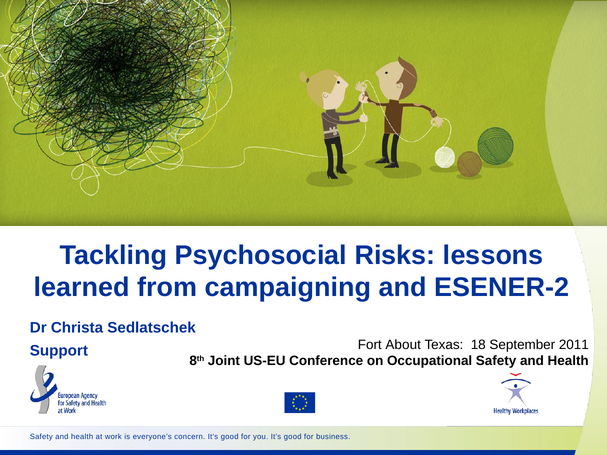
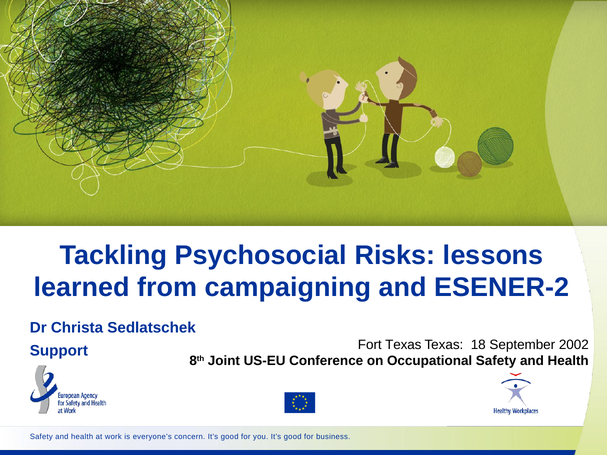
Fort About: About -> Texas (403, 345)
2011: 2011 -> 2002 (574, 345)
